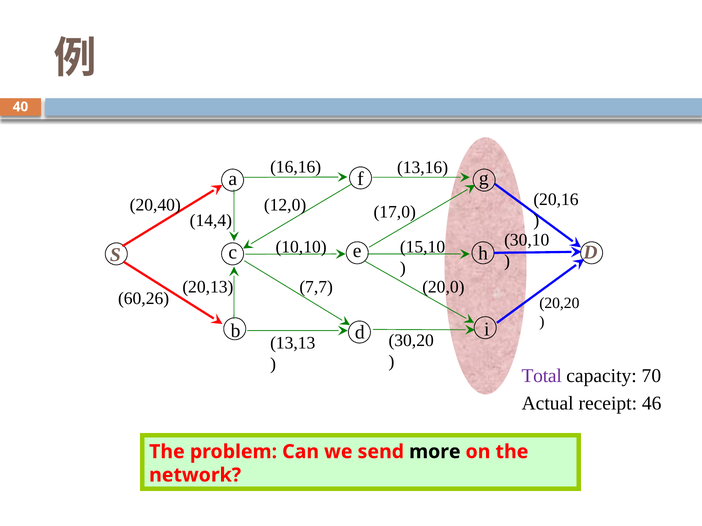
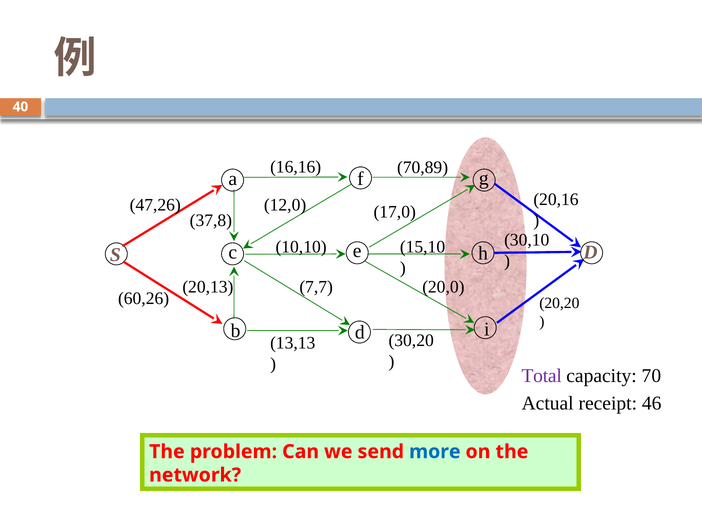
13,16: 13,16 -> 70,89 (423, 168)
20,40: 20,40 -> 47,26 (155, 205)
14,4: 14,4 -> 37,8 (211, 221)
more colour: black -> blue (435, 452)
